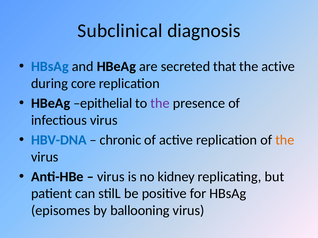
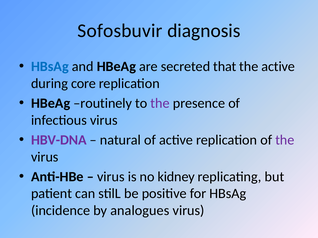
Subclinical: Subclinical -> Sofosbuvir (120, 31)
epithelial: epithelial -> routinely (103, 103)
HBV-DNA colour: blue -> purple (59, 140)
chronic: chronic -> natural (120, 140)
the colour: orange -> purple (285, 140)
episomes: episomes -> incidence (61, 211)
ballooning: ballooning -> analogues (140, 211)
